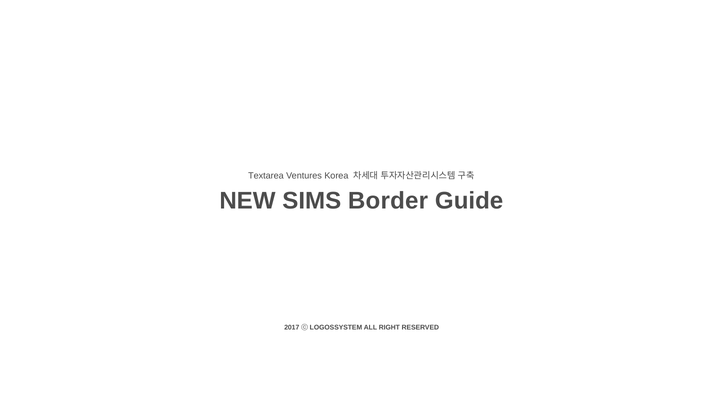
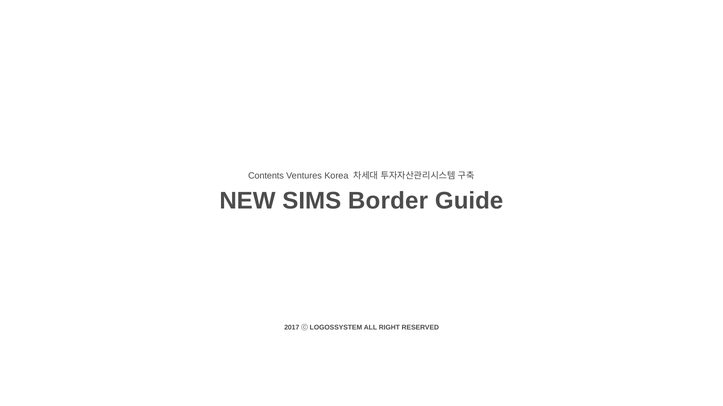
Textarea: Textarea -> Contents (266, 176)
